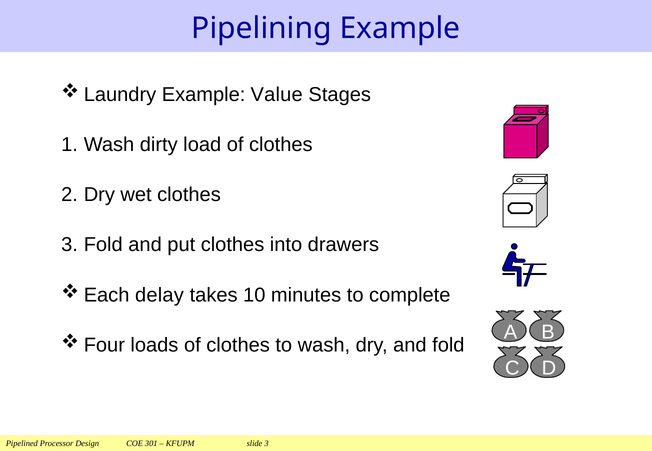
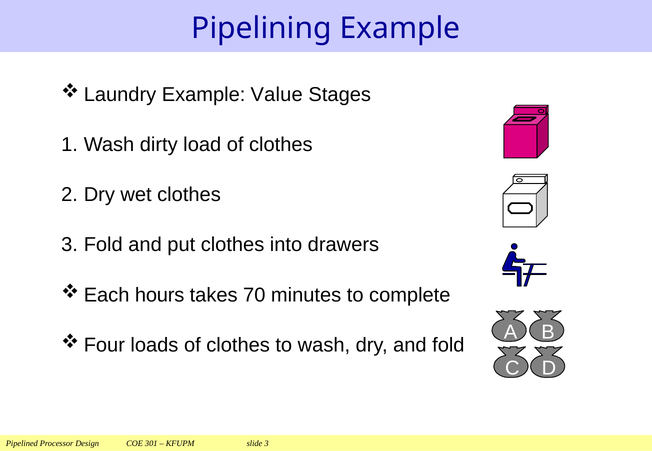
delay: delay -> hours (160, 295)
10: 10 -> 70 (254, 295)
